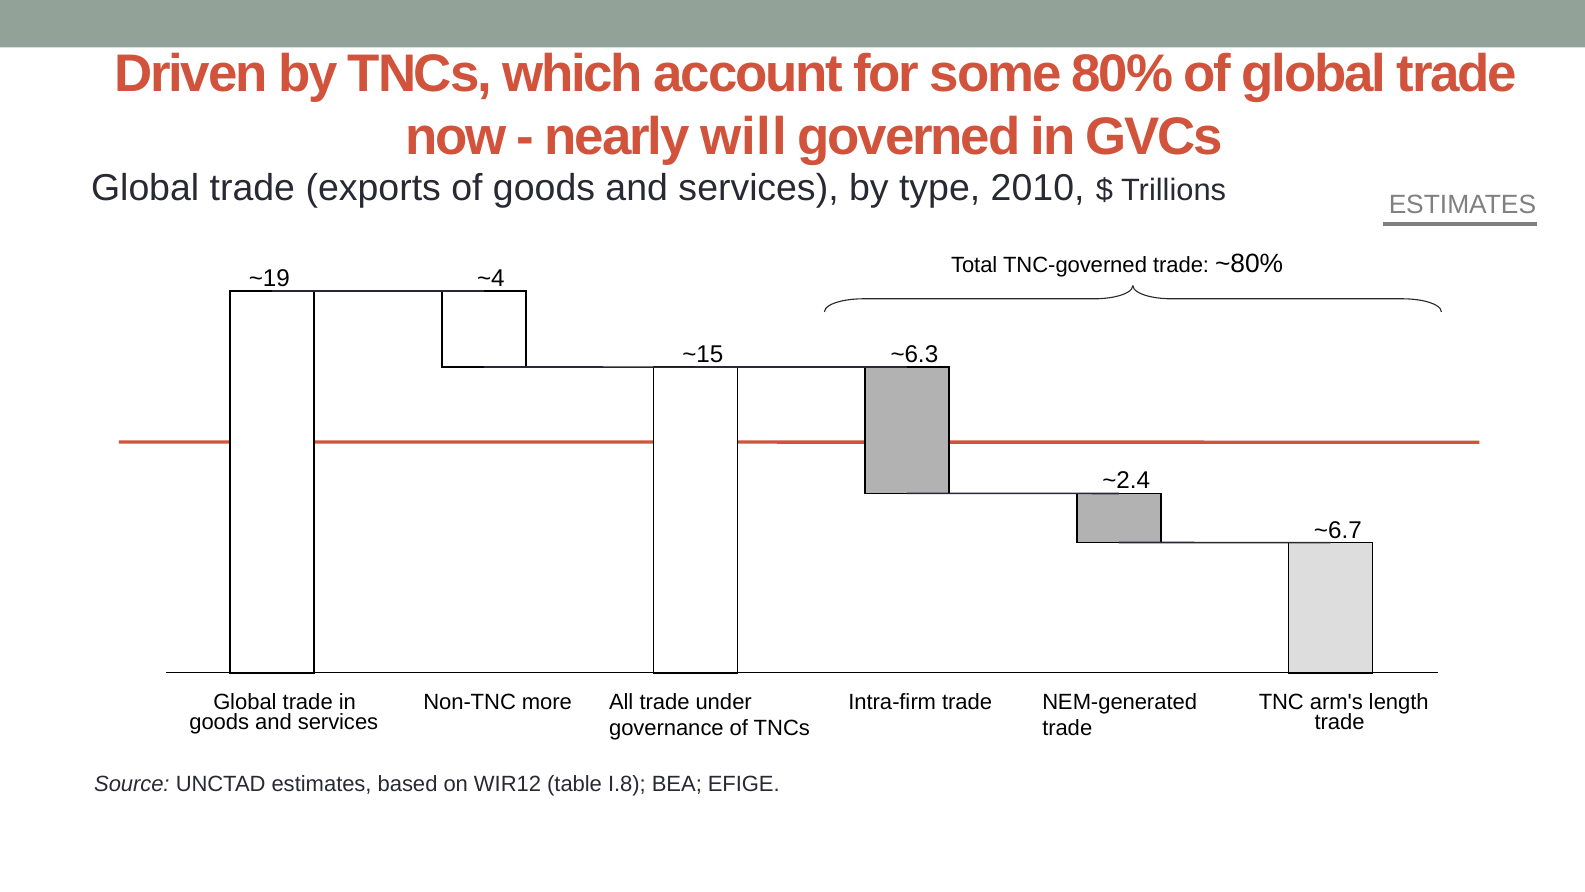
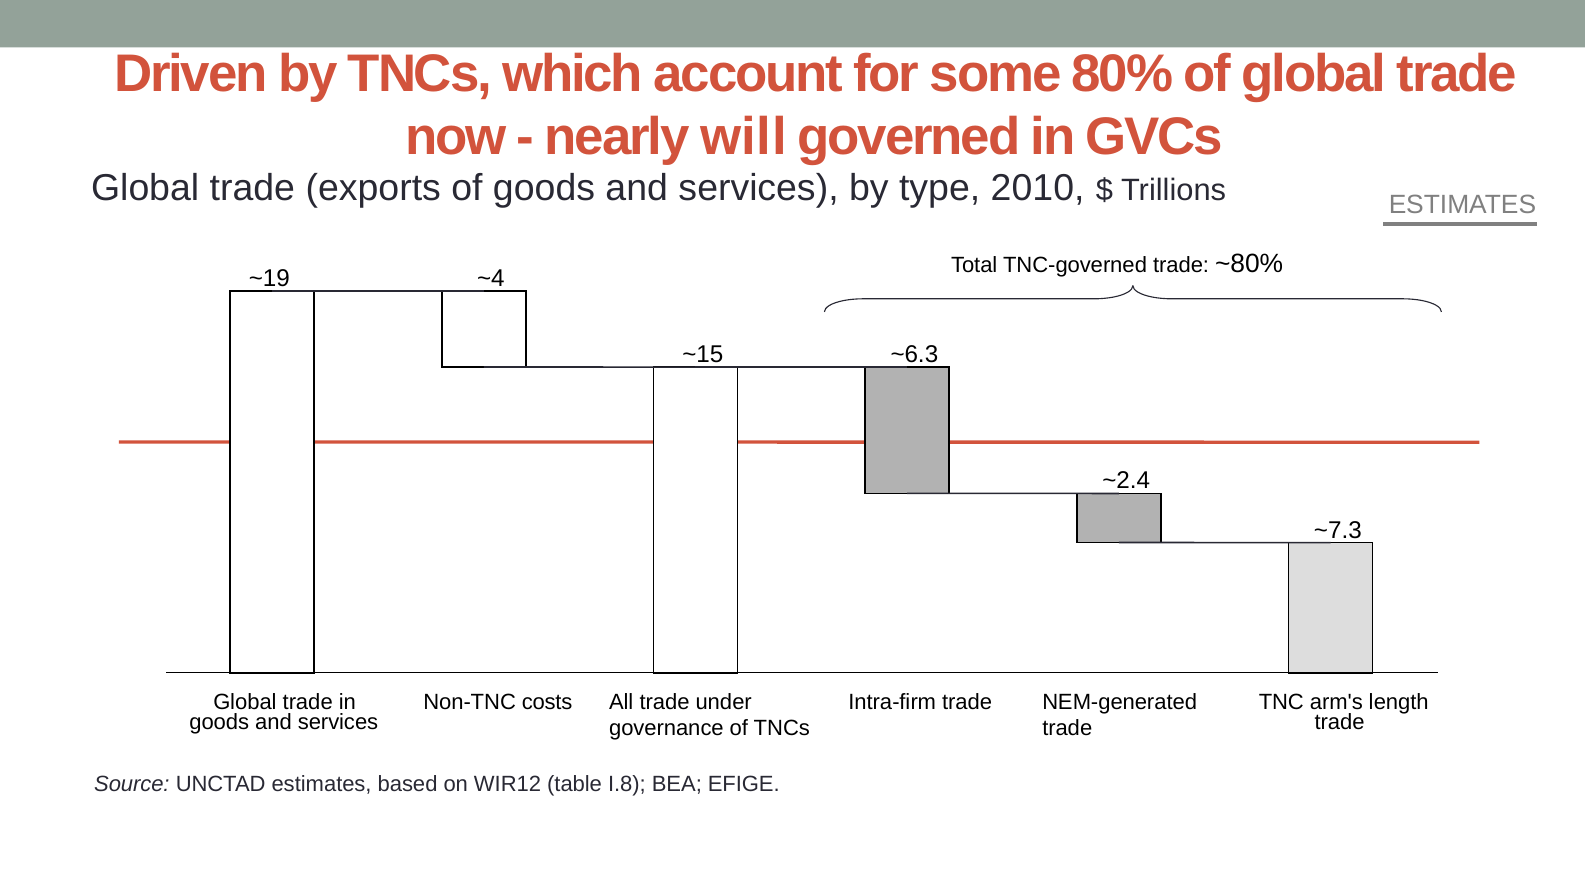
~6.7: ~6.7 -> ~7.3 (1338, 530)
more: more -> costs (547, 702)
